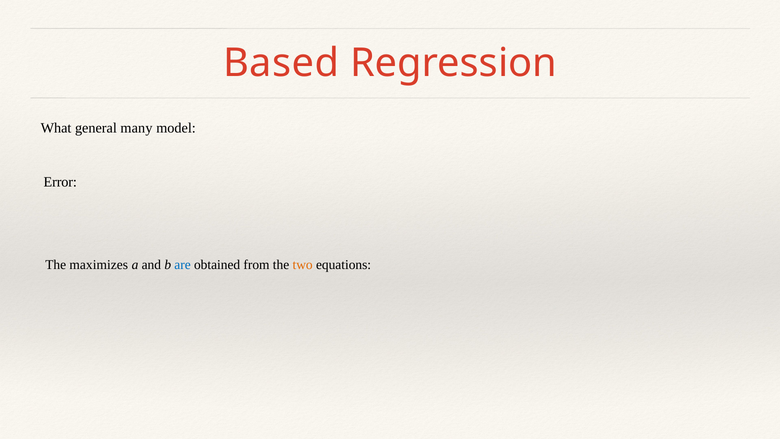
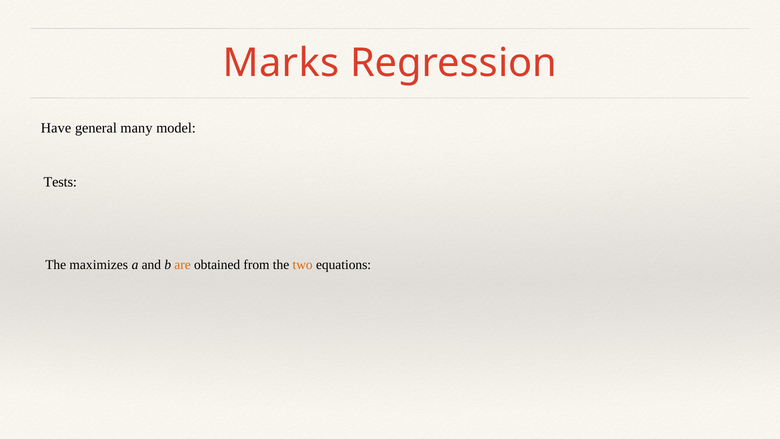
Based: Based -> Marks (281, 63)
What: What -> Have (56, 128)
Error: Error -> Tests (60, 182)
are colour: blue -> orange (183, 265)
